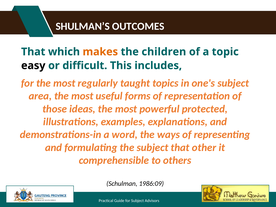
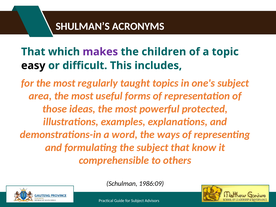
OUTCOMES: OUTCOMES -> ACRONYMS (138, 26)
makes colour: orange -> purple (100, 52)
other: other -> know (204, 148)
